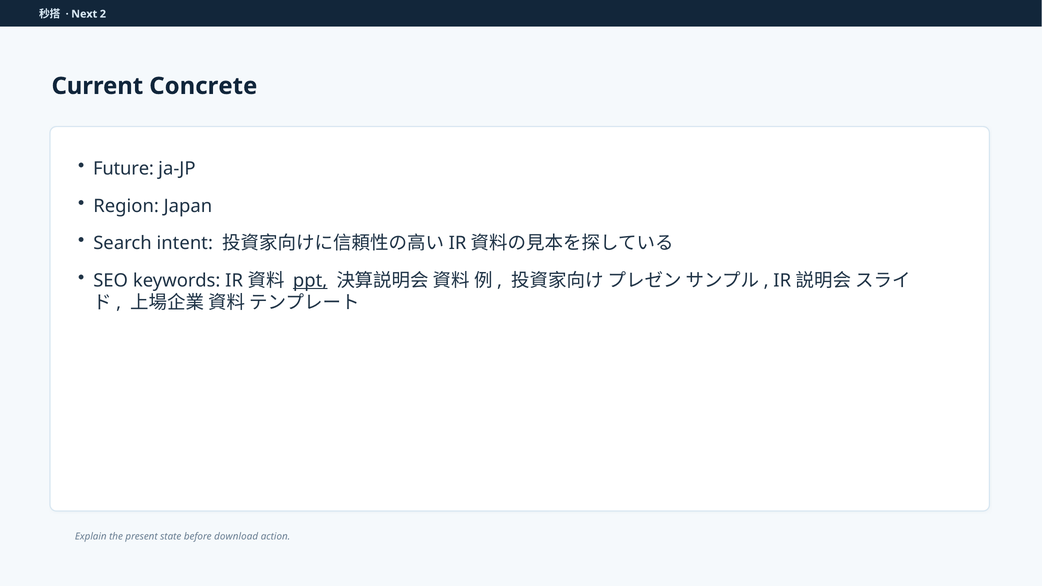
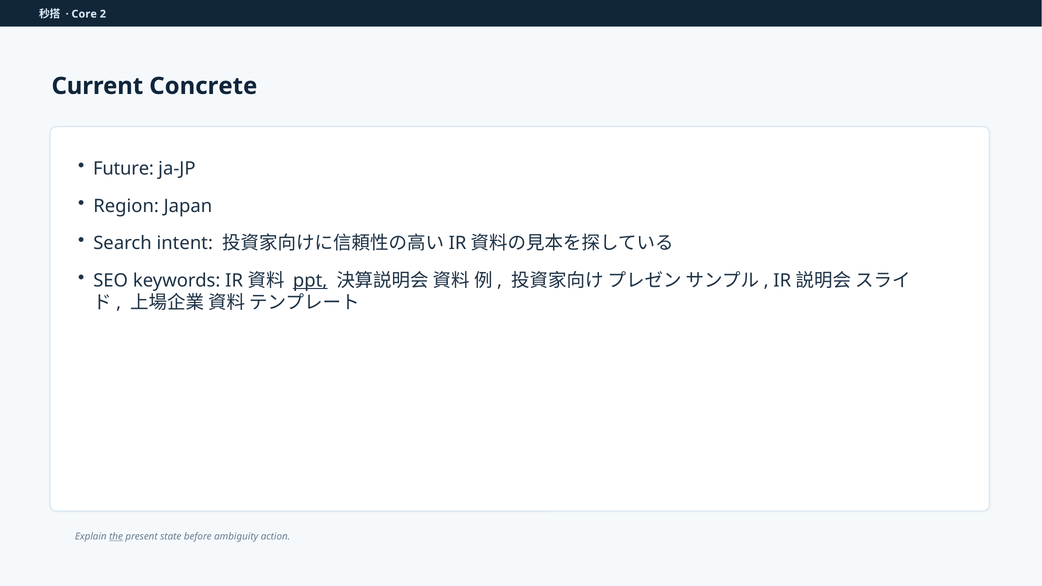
Next: Next -> Core (84, 14)
the underline: none -> present (116, 537)
download: download -> ambiguity (236, 537)
